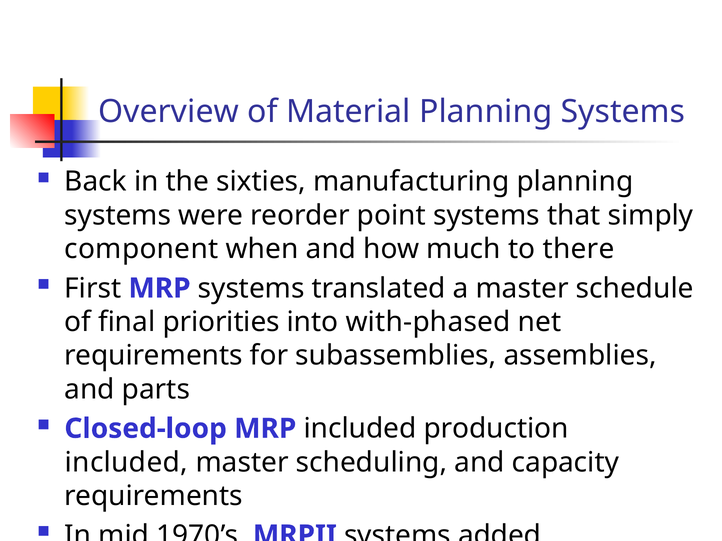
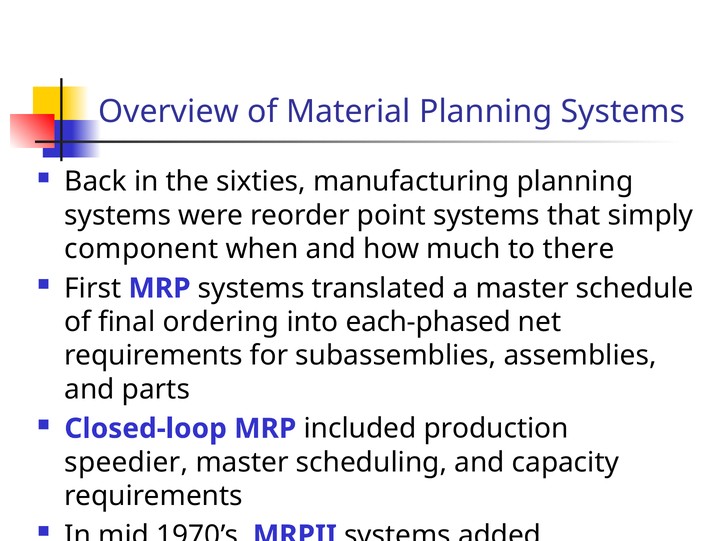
priorities: priorities -> ordering (221, 322)
with-phased: with-phased -> each-phased (428, 322)
included: included -> speedier (126, 463)
